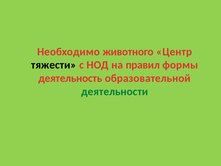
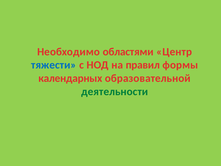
животного: животного -> областями (128, 52)
тяжести colour: black -> blue (54, 65)
деятельность: деятельность -> календарных (70, 78)
